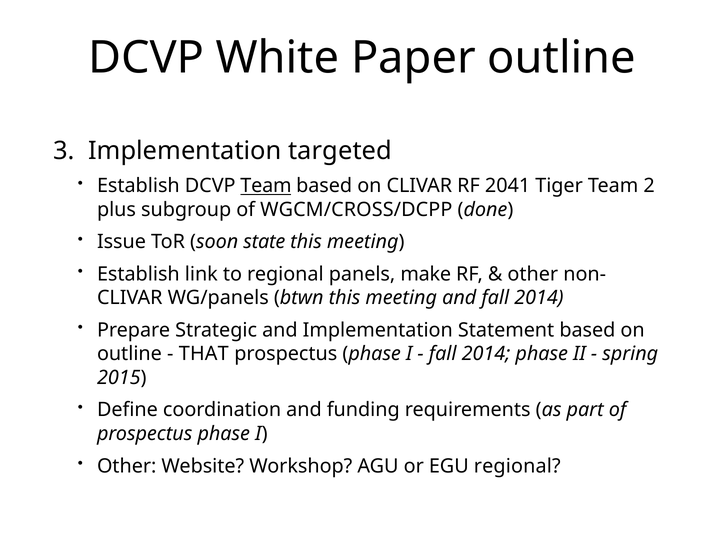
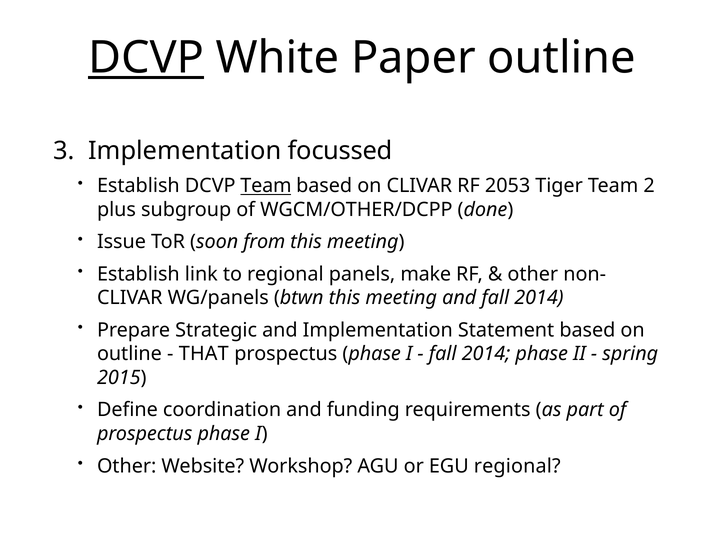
DCVP underline: none -> present (146, 58)
targeted: targeted -> focussed (340, 151)
2041: 2041 -> 2053 (508, 186)
WGCM/CROSS/DCPP: WGCM/CROSS/DCPP -> WGCM/OTHER/DCPP (356, 210)
state: state -> from (264, 242)
